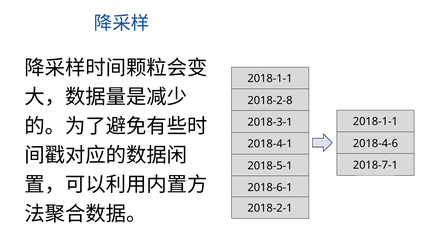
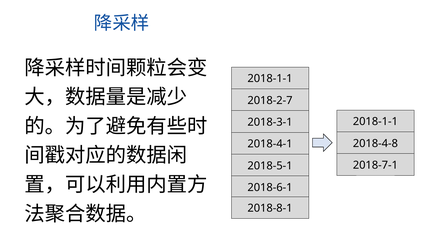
2018-2-8: 2018-2-8 -> 2018-2-7 (270, 100)
2018-4-6: 2018-4-6 -> 2018-4-8 (375, 144)
2018-2-1: 2018-2-1 -> 2018-8-1 (270, 208)
